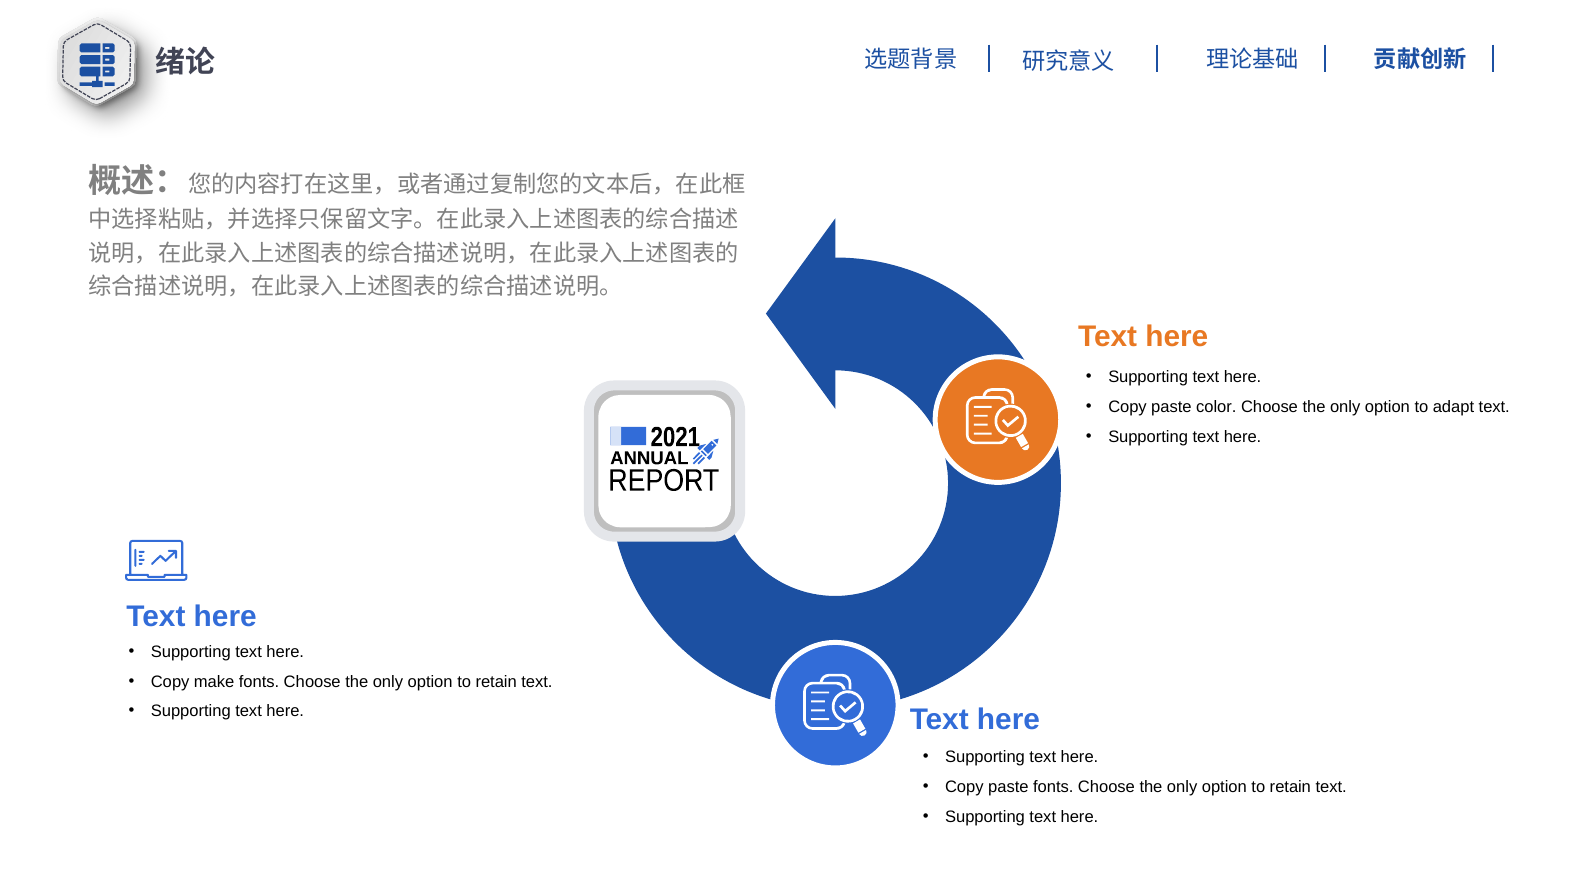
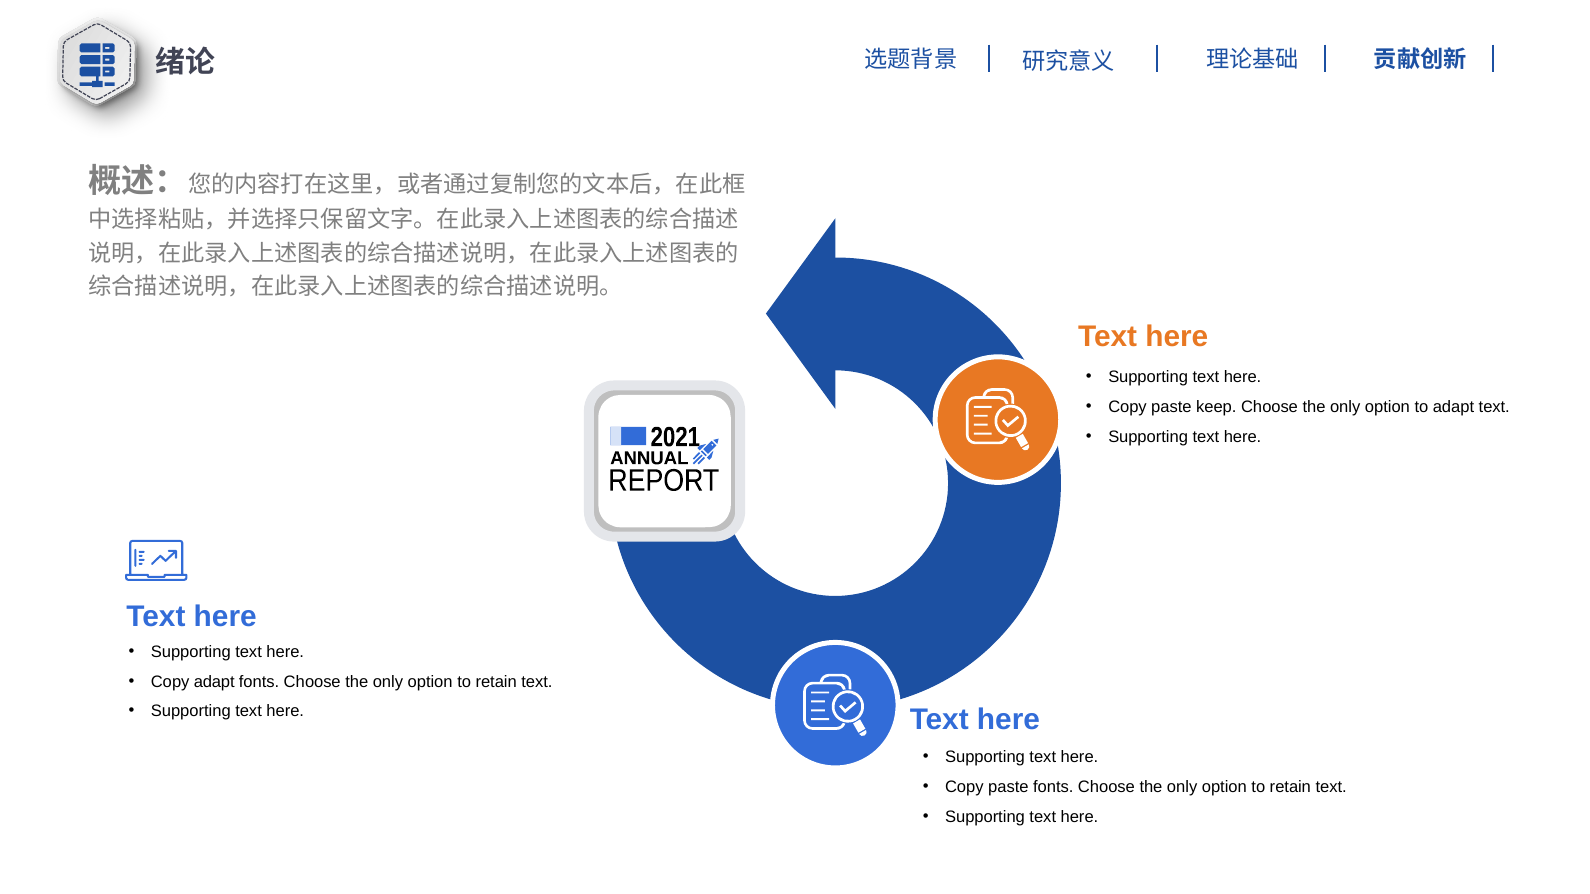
color: color -> keep (1216, 407)
Copy make: make -> adapt (214, 682)
